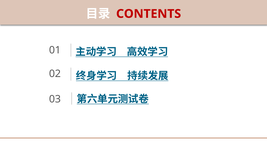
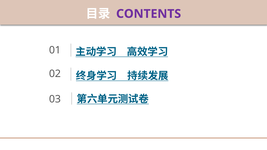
CONTENTS colour: red -> purple (149, 14)
